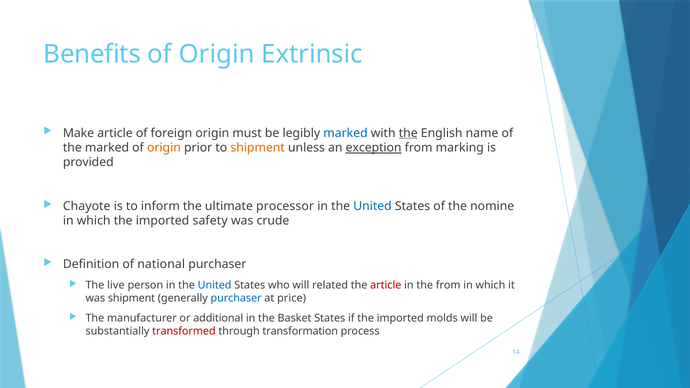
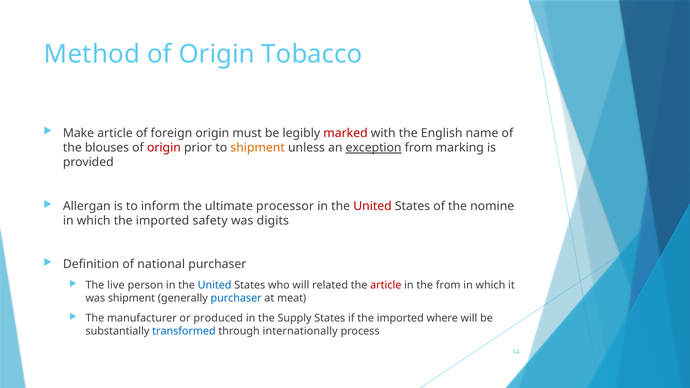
Benefits: Benefits -> Method (92, 54)
Extrinsic: Extrinsic -> Tobacco (312, 54)
marked colour: blue -> red (346, 133)
the underline: present -> none (408, 133)
the marked: marked -> blouses (107, 148)
origin colour: orange -> red (164, 148)
Chayote: Chayote -> Allergan (87, 206)
United colour: blue -> red (372, 206)
crude: crude -> digits (273, 221)
price: price -> meat (292, 298)
additional: additional -> produced (218, 318)
Basket: Basket -> Supply (295, 318)
molds: molds -> where (442, 318)
transformed colour: red -> blue (184, 331)
transformation: transformation -> internationally (300, 331)
